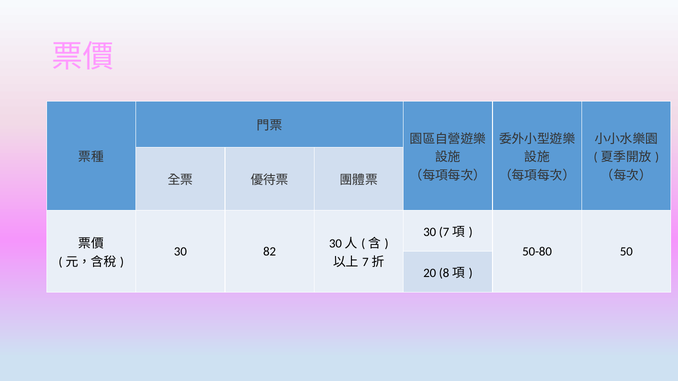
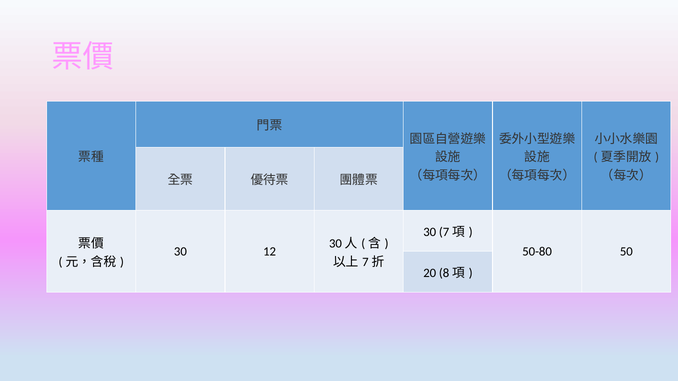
82: 82 -> 12 (270, 252)
